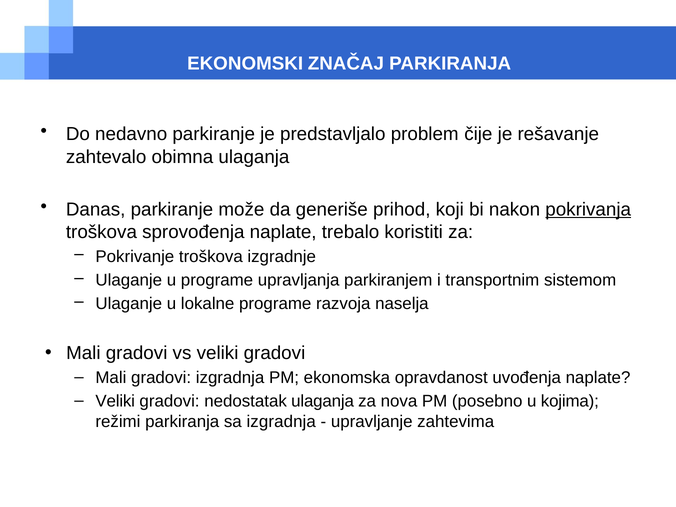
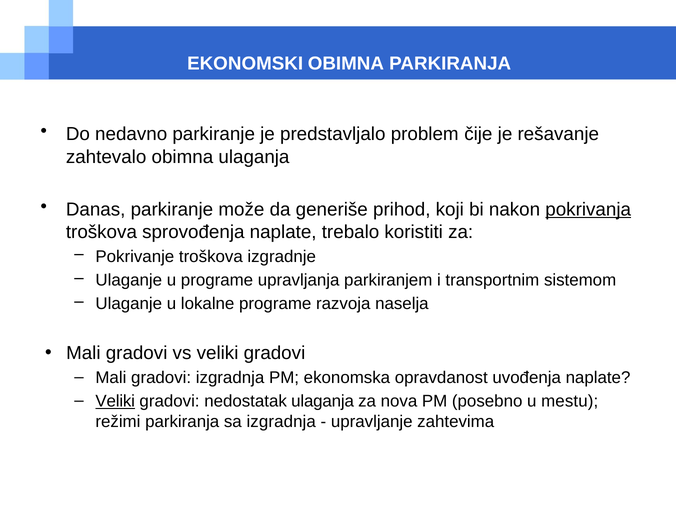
EKONOMSKI ZNAČAJ: ZNAČAJ -> OBIMNA (346, 64)
Veliki underline: none -> present (115, 401)
kojima: kojima -> mestu (570, 401)
